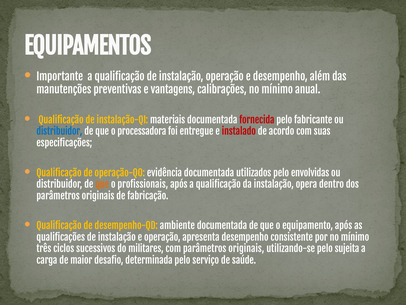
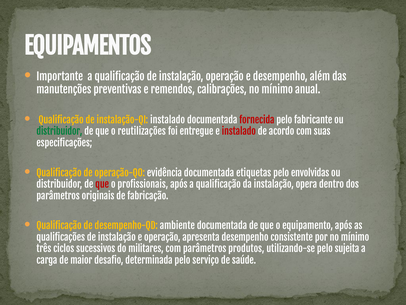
vantagens: vantagens -> remendos (173, 90)
instalação-QI materiais: materiais -> instalado (168, 120)
distribuidor colour: blue -> green (59, 132)
processadora: processadora -> reutilizações (142, 132)
utilizados: utilizados -> etiquetas (254, 173)
que colour: orange -> red (102, 184)
com parâmetros originais: originais -> produtos (246, 249)
